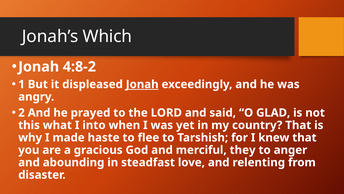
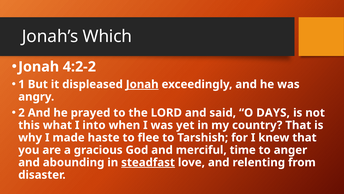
4:8-2: 4:8-2 -> 4:2-2 (79, 67)
GLAD: GLAD -> DAYS (273, 112)
they: they -> time (243, 150)
steadfast underline: none -> present (148, 162)
